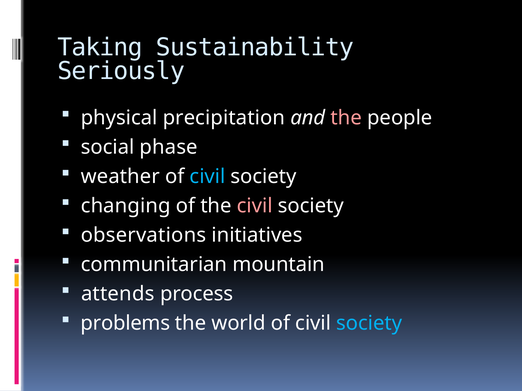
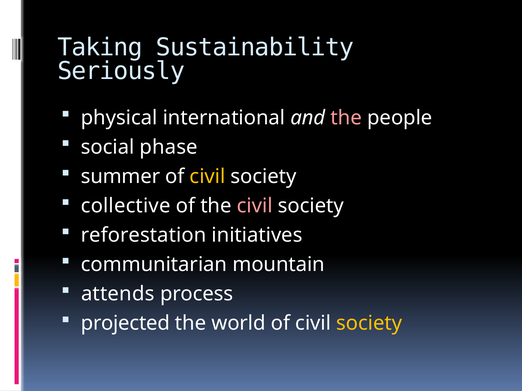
precipitation: precipitation -> international (224, 118)
weather: weather -> summer (120, 177)
civil colour: light blue -> yellow (207, 177)
changing: changing -> collective (126, 206)
observations: observations -> reforestation (144, 235)
problems: problems -> projected (125, 324)
society colour: light blue -> yellow (369, 324)
